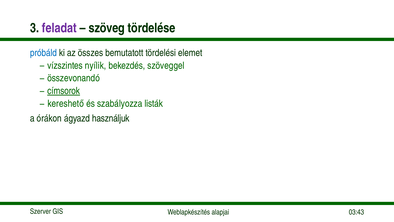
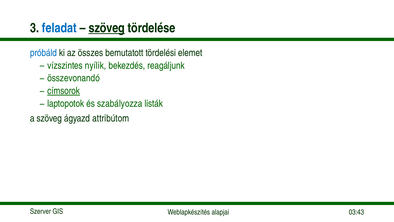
feladat colour: purple -> blue (59, 28)
szöveg underline: none -> present (107, 28)
szöveggel: szöveggel -> reagáljunk (166, 65)
kereshető: kereshető -> laptopotok (66, 103)
a órákon: órákon -> szöveg (49, 118)
használjuk: használjuk -> attribútom (111, 118)
